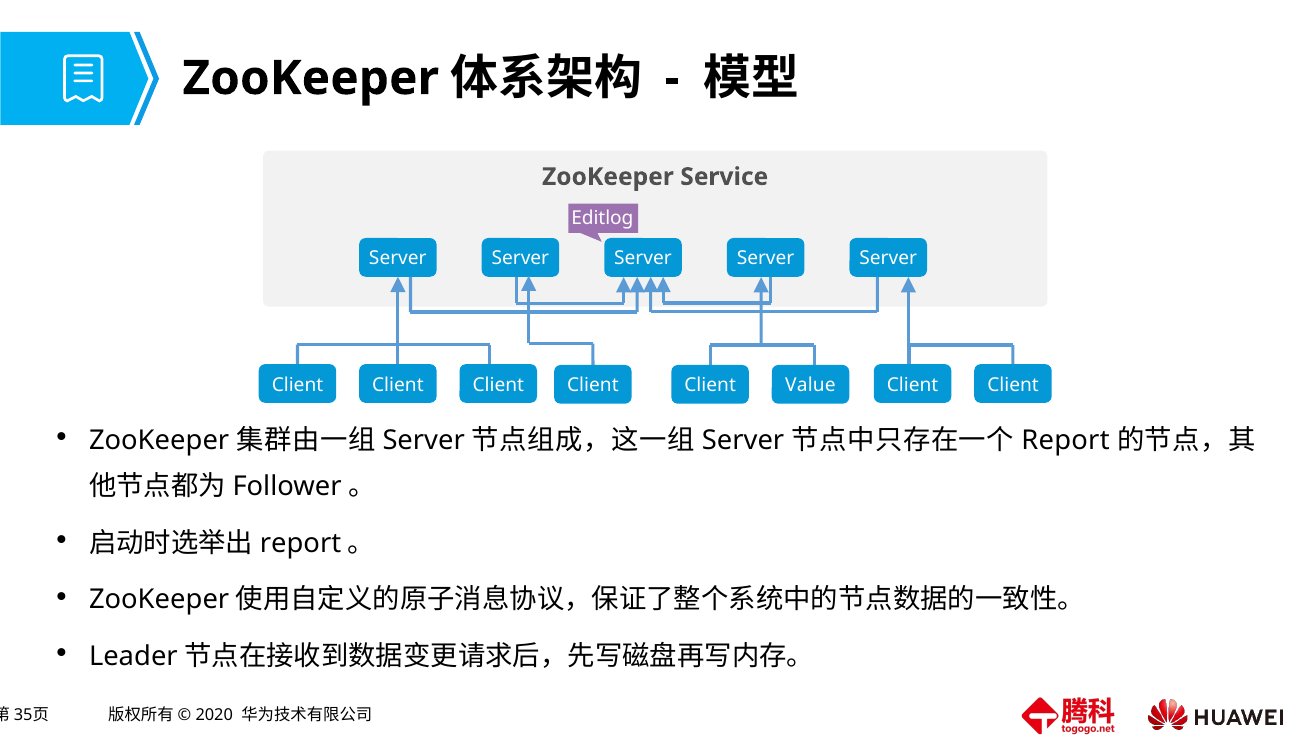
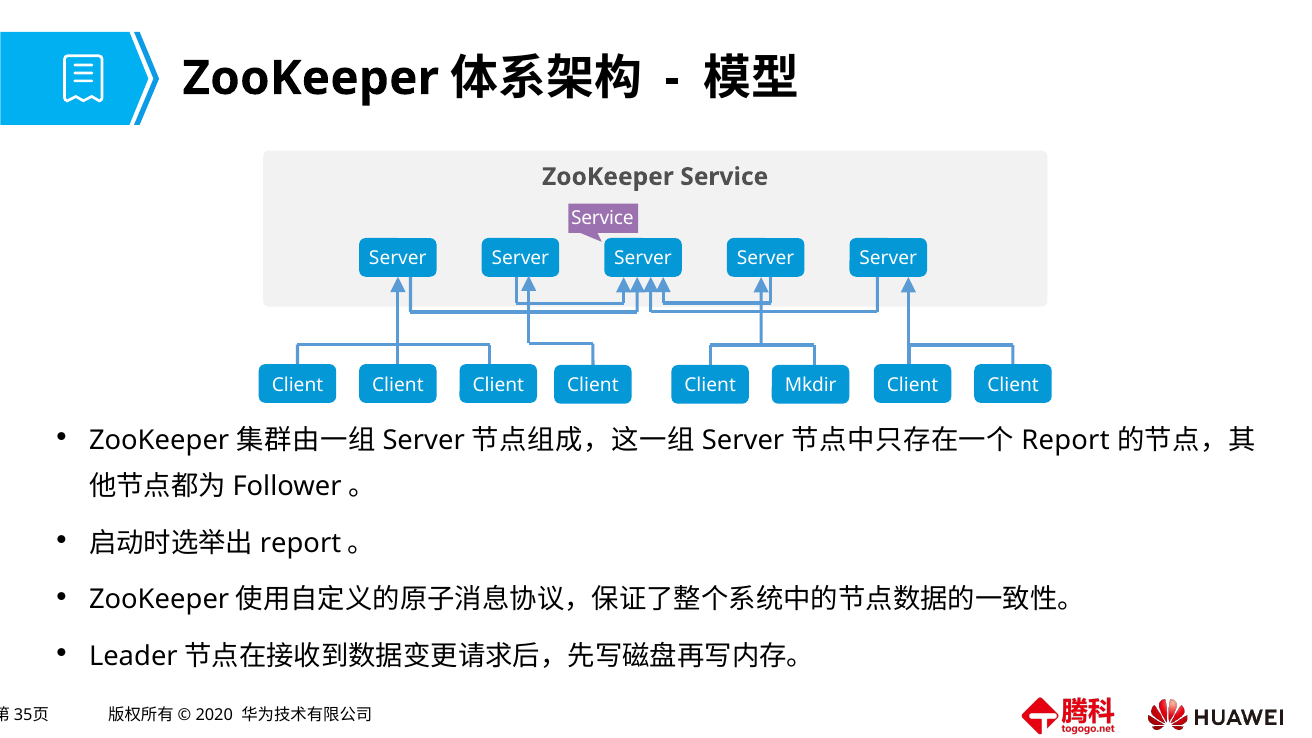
Editlog: Editlog -> Service (602, 218)
Value: Value -> Mkdir (811, 386)
